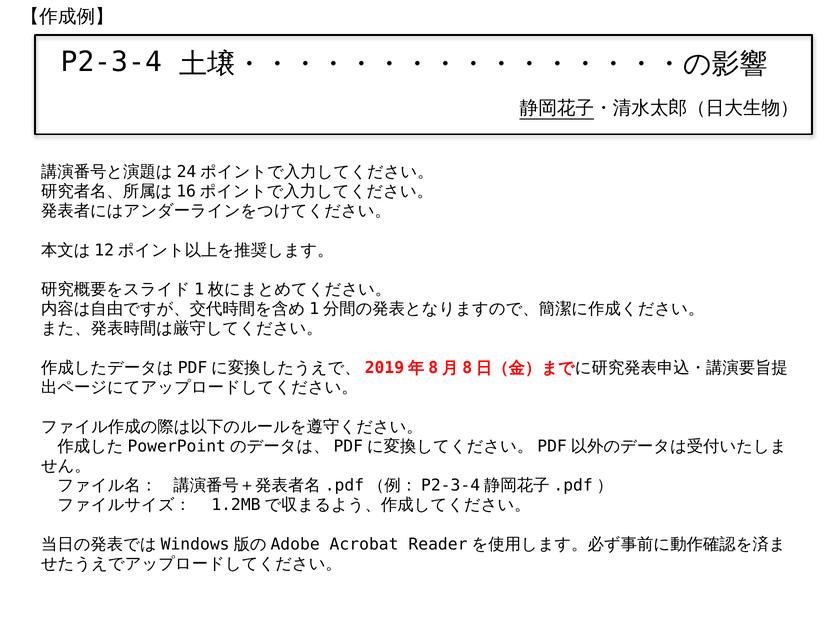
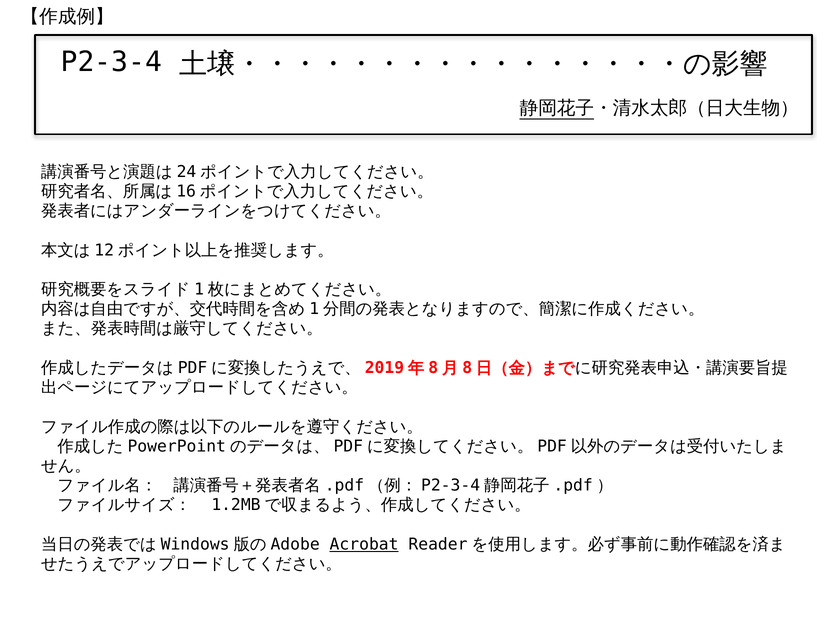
Acrobat underline: none -> present (364, 544)
